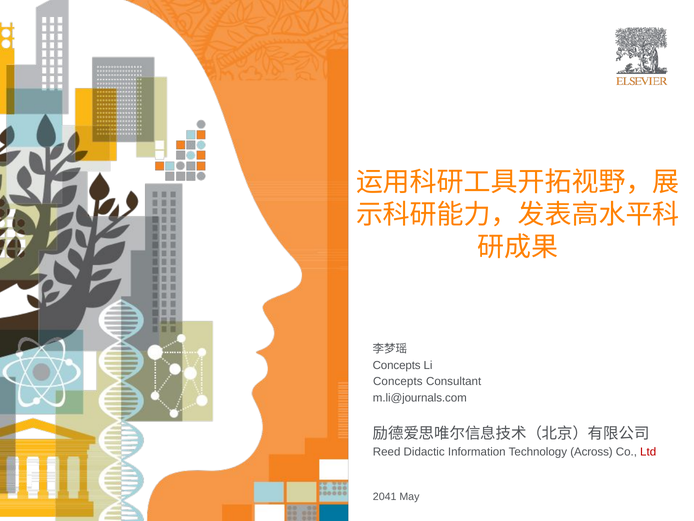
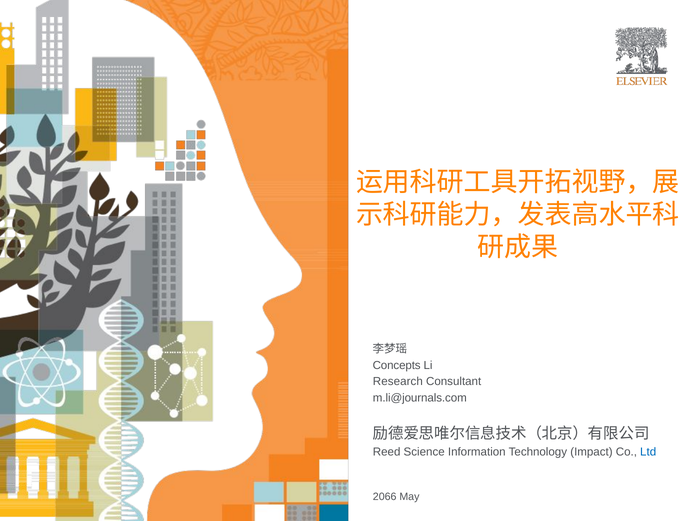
Concepts: Concepts -> Research (398, 381)
Didactic: Didactic -> Science (424, 451)
Across: Across -> Impact (591, 451)
Ltd colour: red -> blue (648, 451)
2041: 2041 -> 2066 (385, 496)
